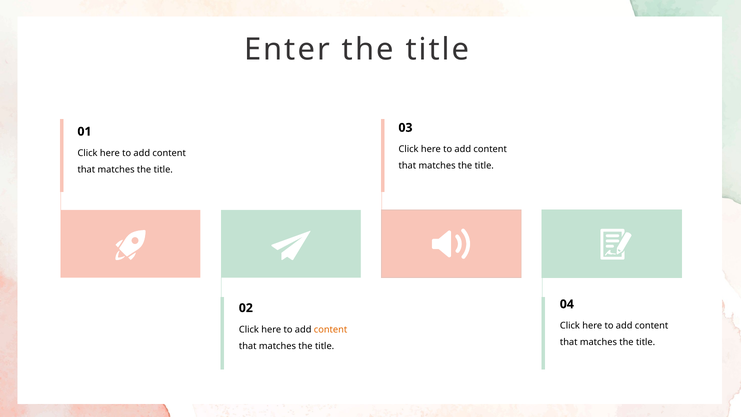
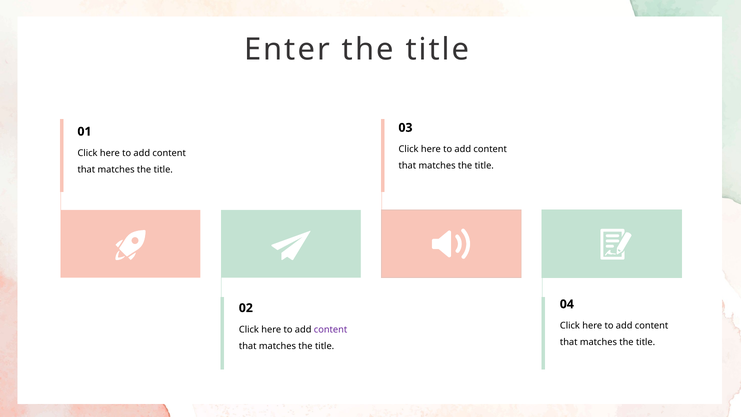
content colour: orange -> purple (331, 329)
